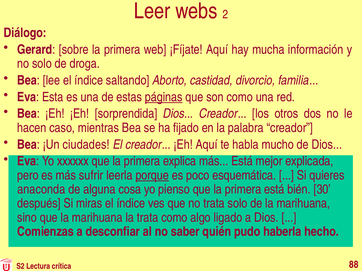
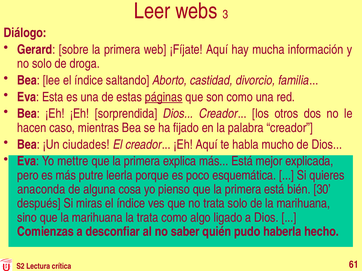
2: 2 -> 3 (225, 14)
xxxxxx: xxxxxx -> mettre (73, 161)
sufrir: sufrir -> putre (91, 176)
porque underline: present -> none (152, 176)
88: 88 -> 61 (354, 265)
